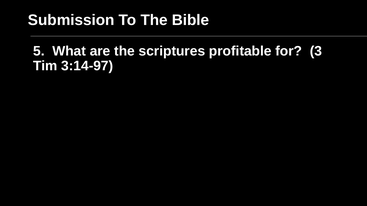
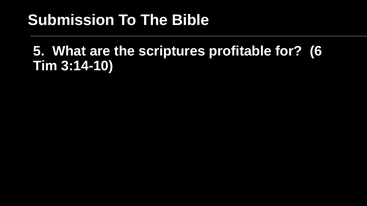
3: 3 -> 6 (316, 51)
3:14-97: 3:14-97 -> 3:14-10 (87, 66)
